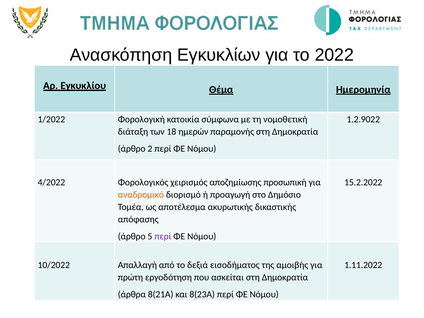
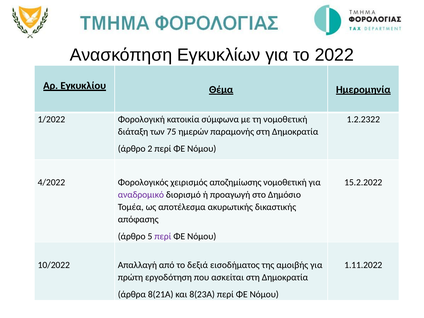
1.2.9022: 1.2.9022 -> 1.2.2322 (363, 119)
18: 18 -> 75 (171, 132)
αποζημίωσης προσωπική: προσωπική -> νομοθετική (285, 183)
αναδρομικό colour: orange -> purple (141, 195)
